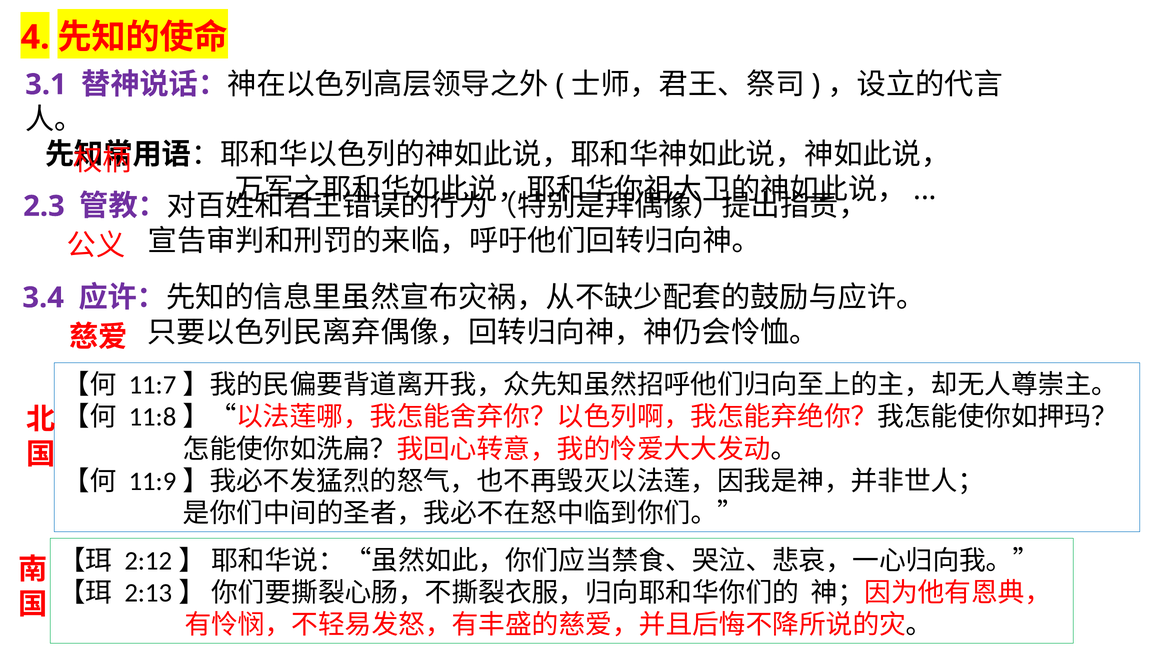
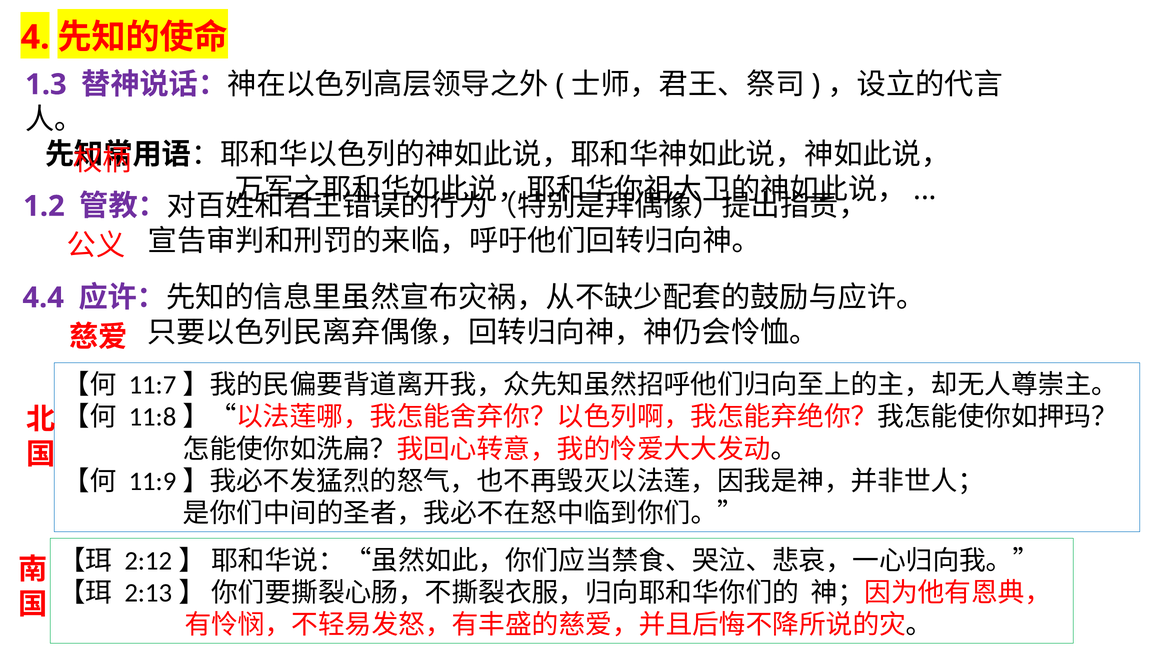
3.1: 3.1 -> 1.3 (46, 85)
2.3: 2.3 -> 1.2 (44, 206)
3.4: 3.4 -> 4.4 (43, 298)
